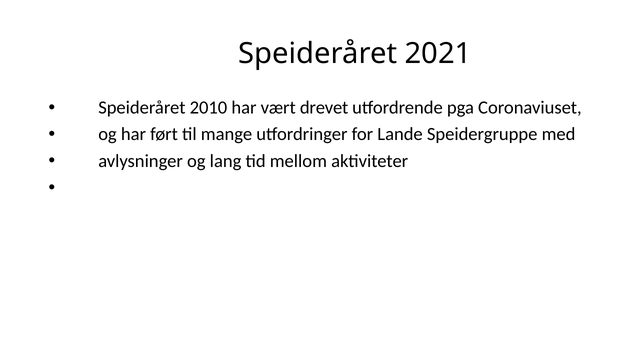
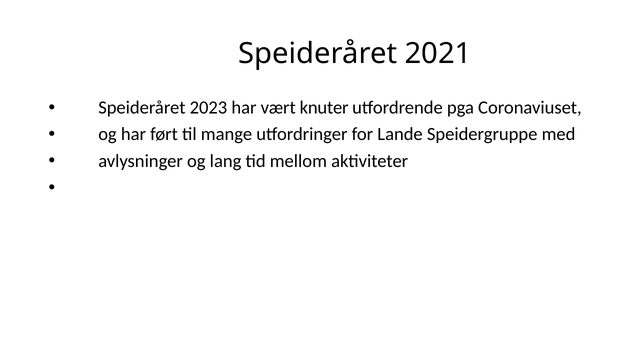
2010: 2010 -> 2023 (208, 108)
drevet: drevet -> knuter (324, 108)
